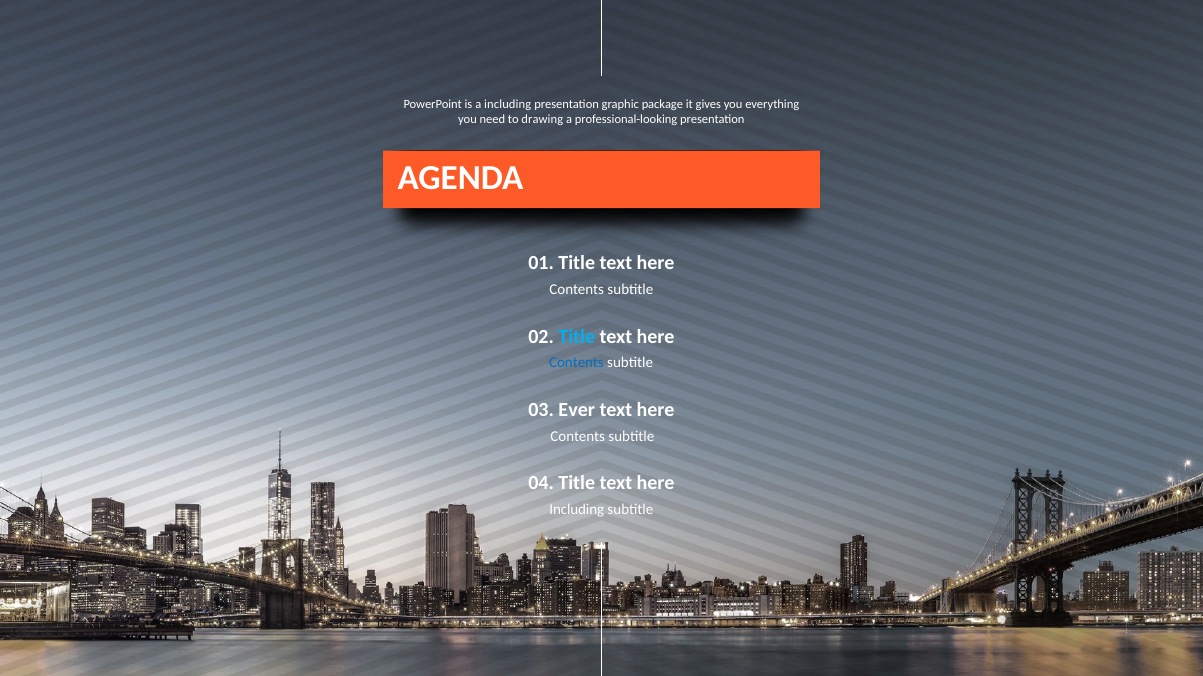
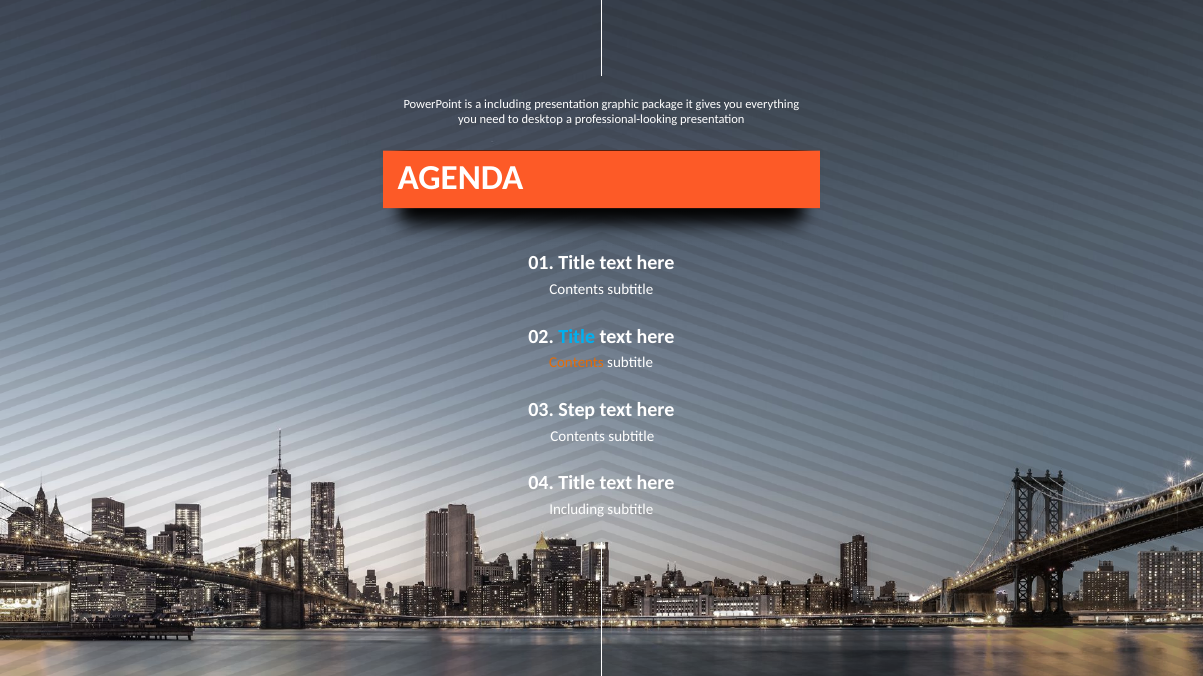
drawing: drawing -> desktop (542, 119)
Contents colour: blue -> orange (577, 363)
Ever: Ever -> Step (577, 410)
